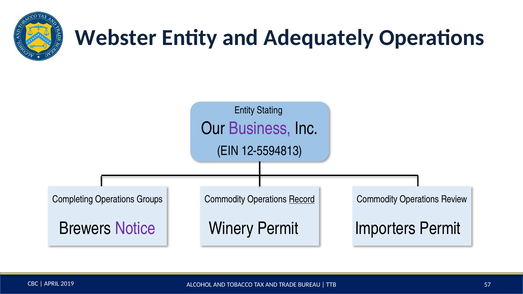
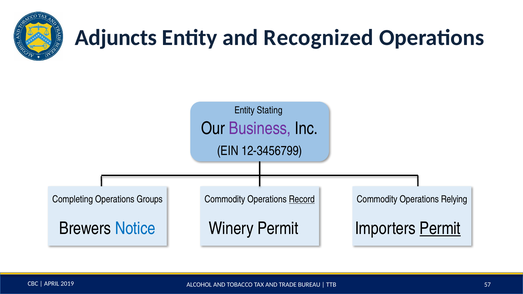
Webster: Webster -> Adjuncts (116, 38)
Adequately: Adequately -> Recognized (319, 38)
12-5594813: 12-5594813 -> 12-3456799 (272, 151)
Review: Review -> Relying (454, 199)
Notice colour: purple -> blue (135, 228)
Permit underline: none -> present (440, 228)
